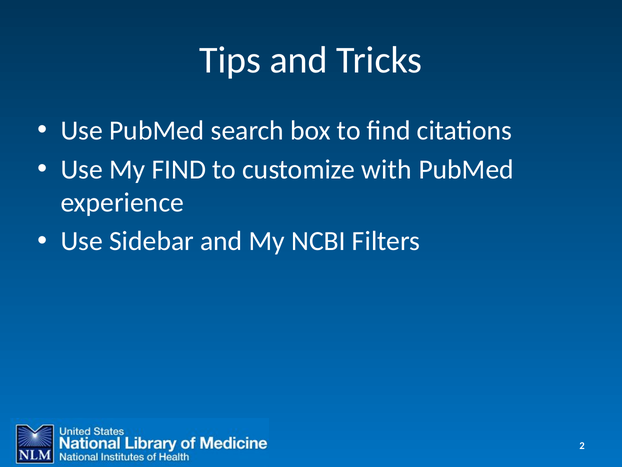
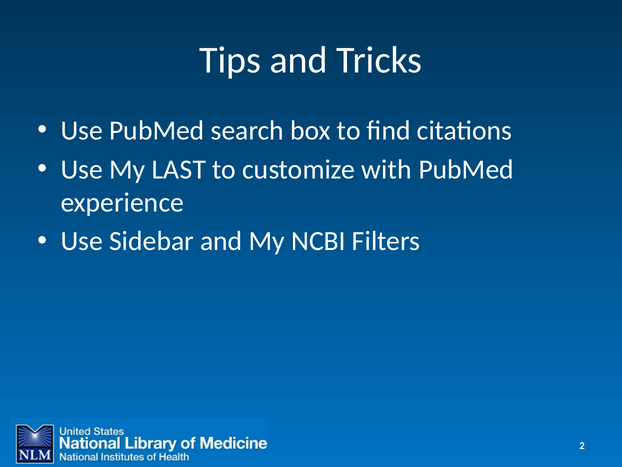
My FIND: FIND -> LAST (179, 169)
